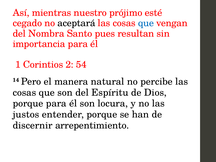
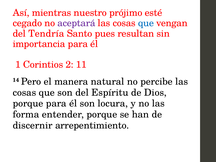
aceptará colour: black -> purple (76, 23)
Nombra: Nombra -> Tendría (46, 34)
54: 54 -> 11 (81, 65)
justos: justos -> forma (26, 114)
